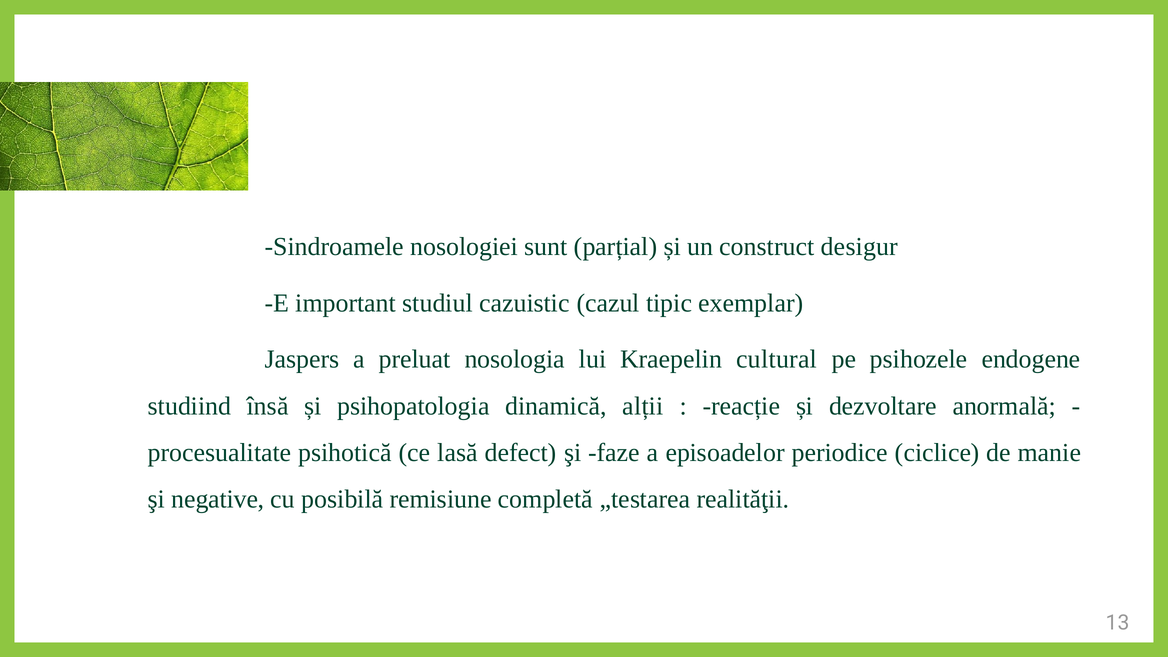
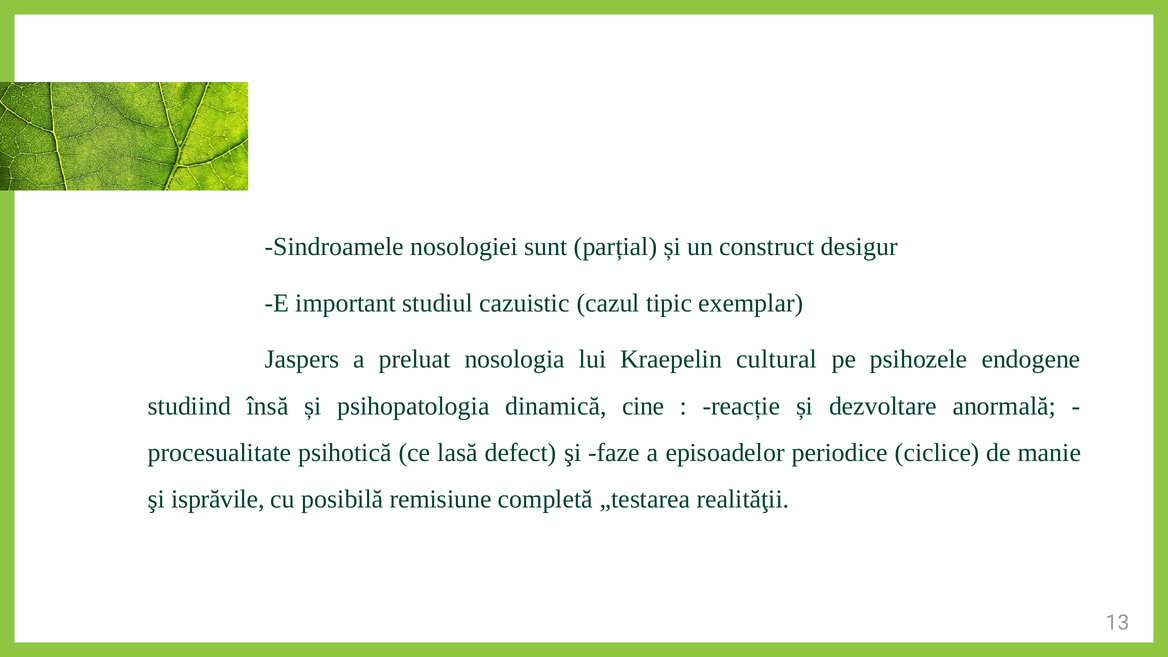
alții: alții -> cine (643, 406)
negative: negative -> isprăvile (218, 499)
